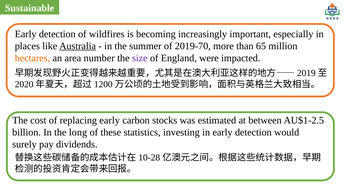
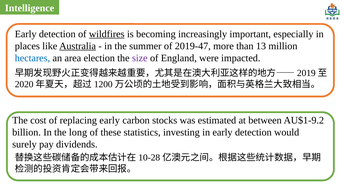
Sustainable: Sustainable -> Intelligence (30, 8)
wildfires underline: none -> present (107, 34)
2019-70: 2019-70 -> 2019-47 (193, 46)
65: 65 -> 13 (261, 46)
hectares colour: orange -> blue (32, 58)
number: number -> election (99, 58)
AU$1-2.5: AU$1-2.5 -> AU$1-9.2 (304, 121)
